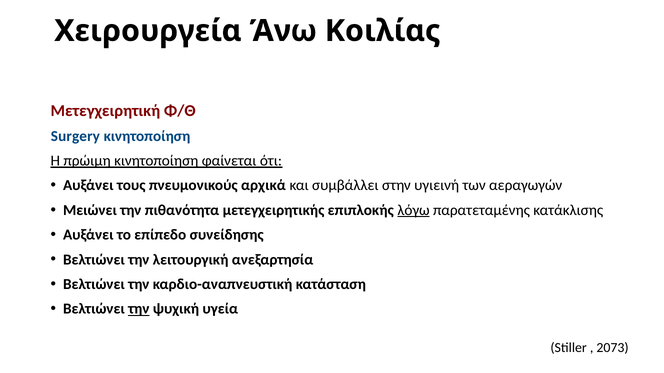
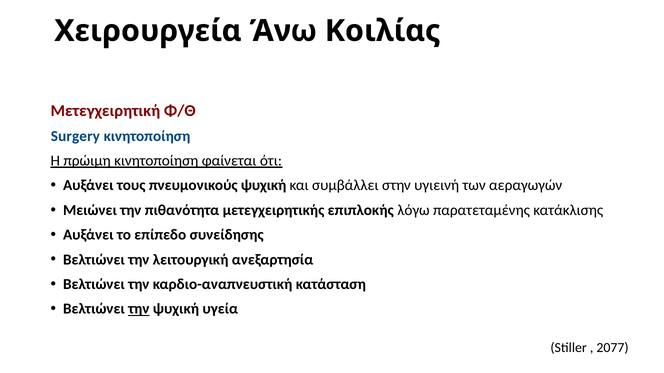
πνευμονικούς αρχικά: αρχικά -> ψυχική (264, 186)
λόγω underline: present -> none (414, 210)
2073: 2073 -> 2077 (613, 348)
